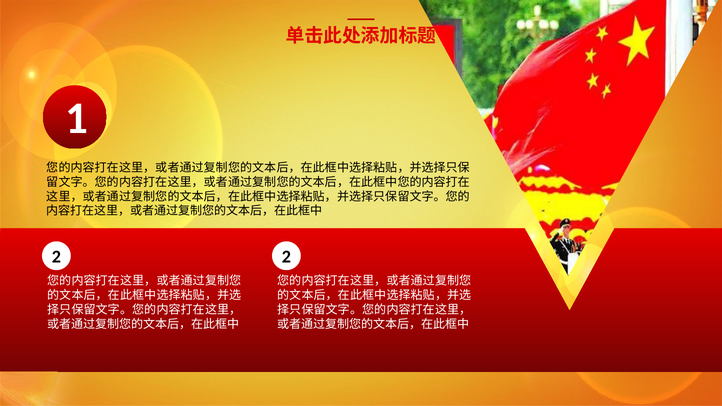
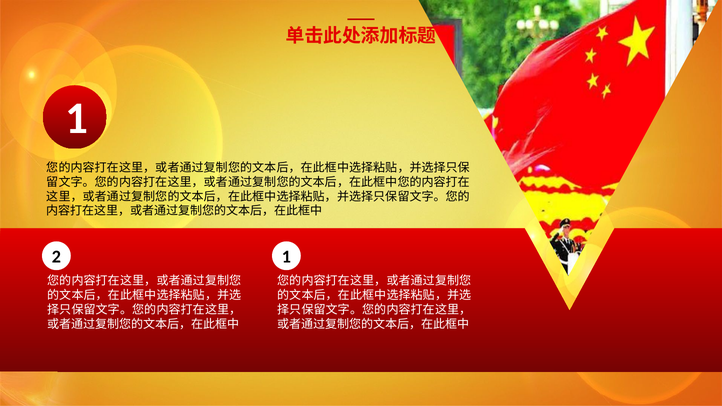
2 2: 2 -> 1 (286, 257)
